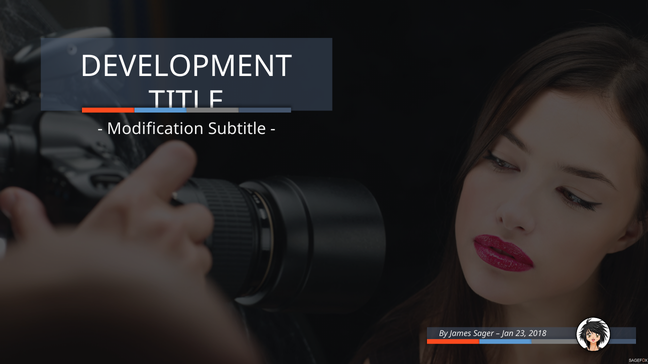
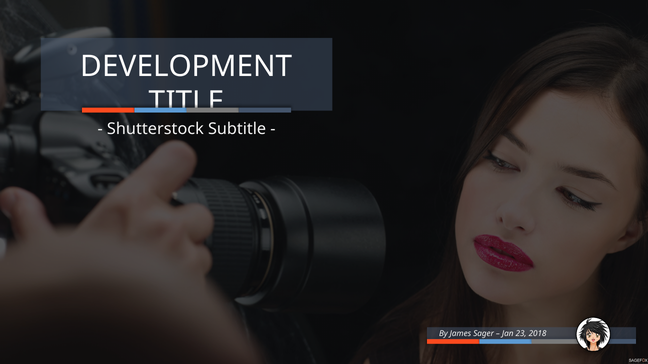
Modification: Modification -> Shutterstock (155, 129)
